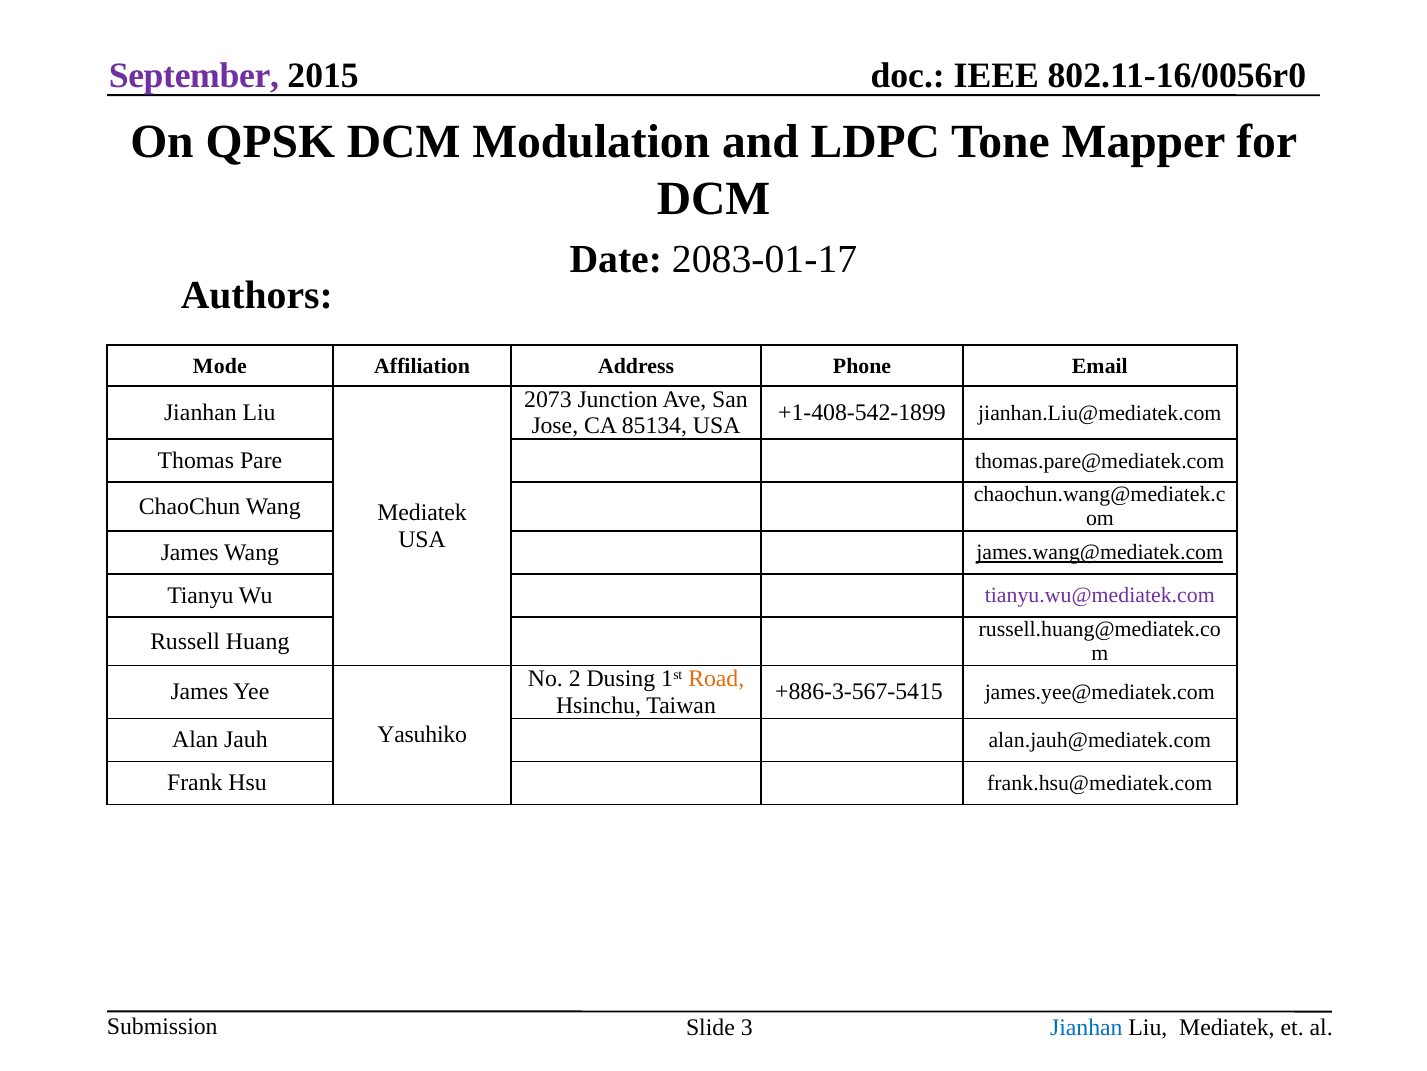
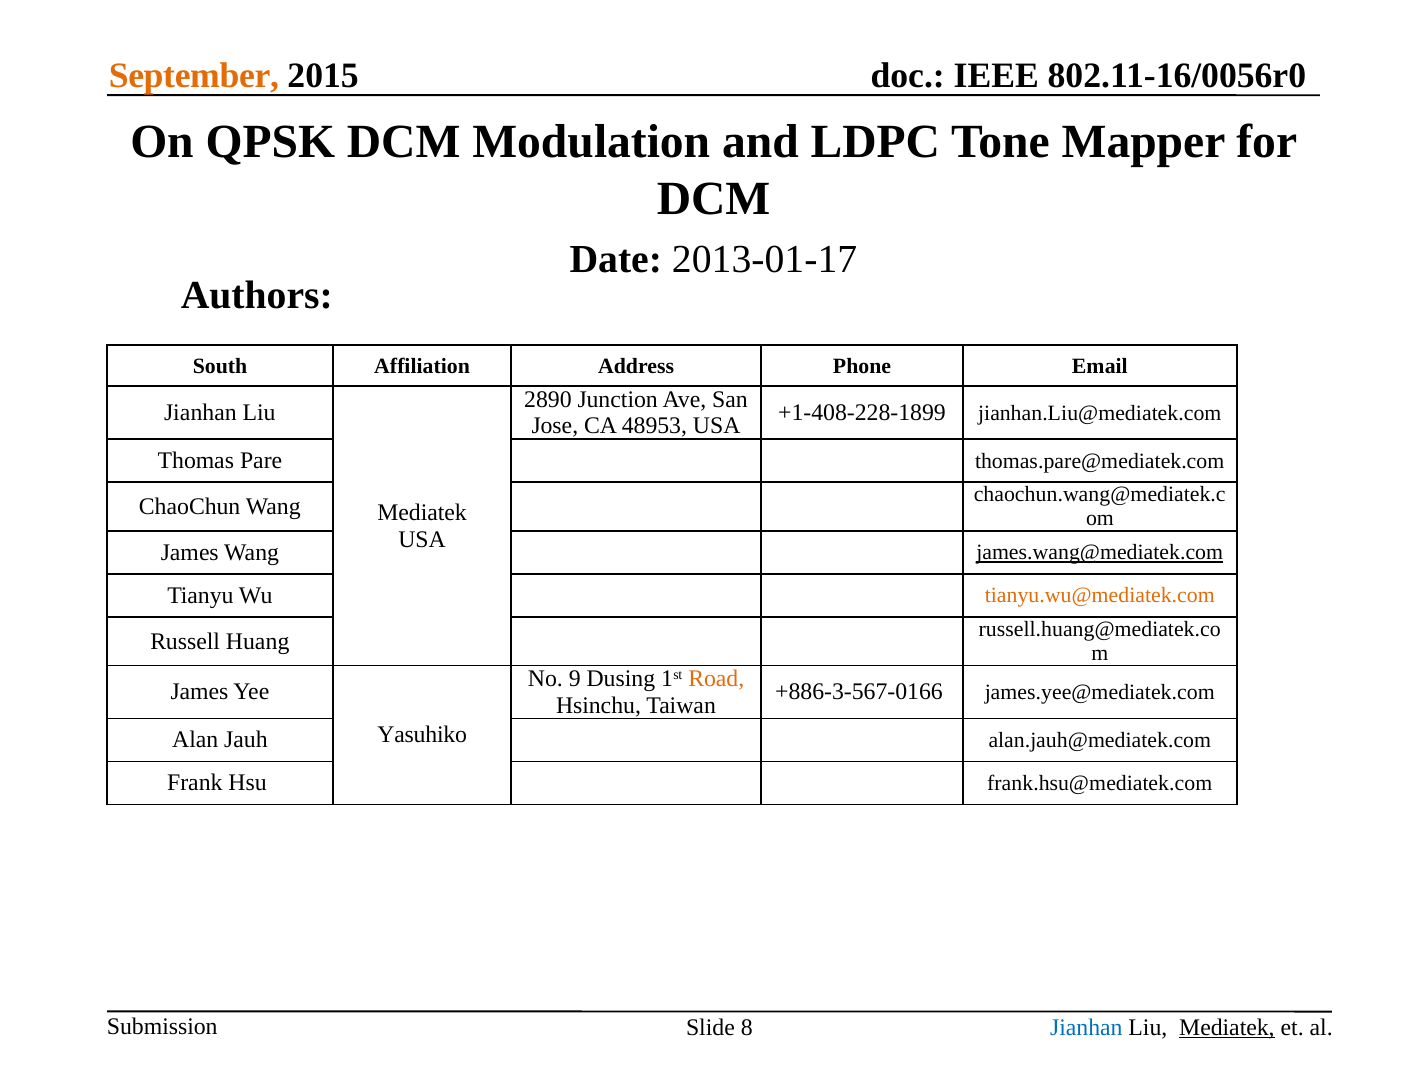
September colour: purple -> orange (194, 76)
2083-01-17: 2083-01-17 -> 2013-01-17 (765, 260)
Mode: Mode -> South (220, 366)
2073: 2073 -> 2890 (548, 399)
+1-408-542-1899: +1-408-542-1899 -> +1-408-228-1899 (862, 413)
85134: 85134 -> 48953 (654, 426)
tianyu.wu@mediatek.com colour: purple -> orange (1100, 595)
2: 2 -> 9 (575, 678)
+886-3-567-5415: +886-3-567-5415 -> +886-3-567-0166 (859, 692)
3: 3 -> 8 (747, 1026)
Mediatek underline: none -> present (1227, 1026)
